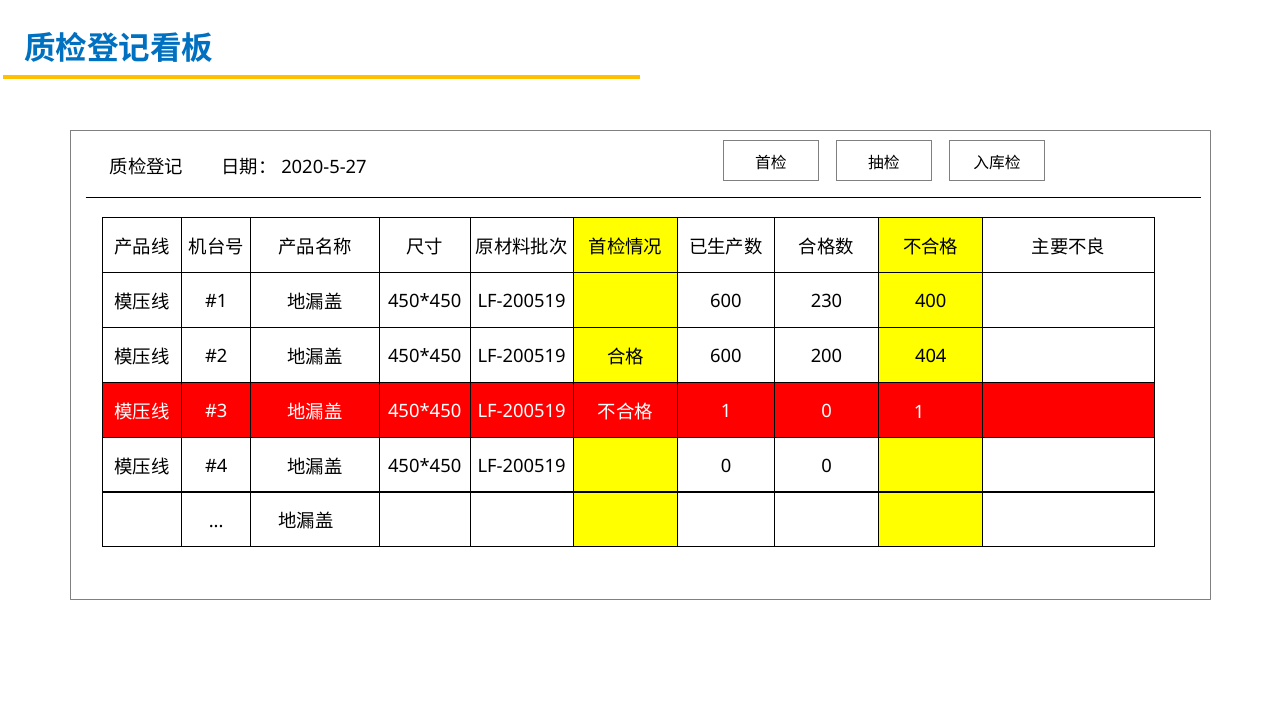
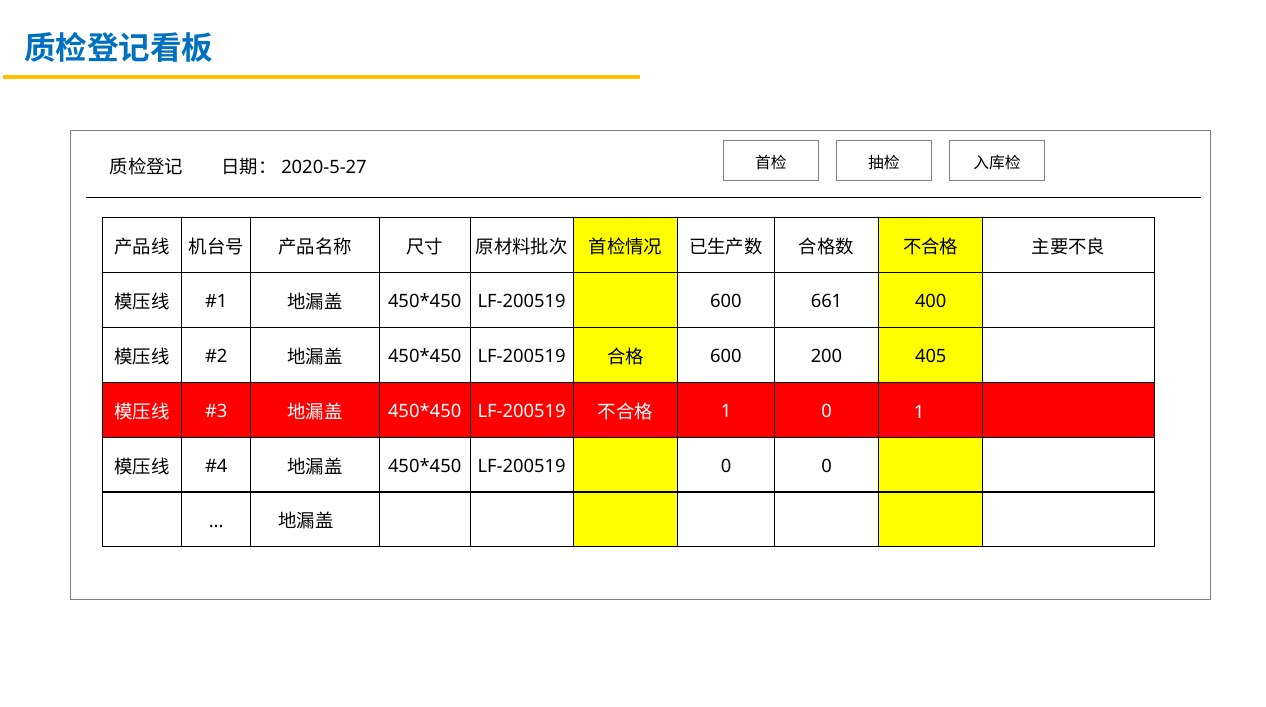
230: 230 -> 661 (827, 302)
404: 404 -> 405 (931, 357)
